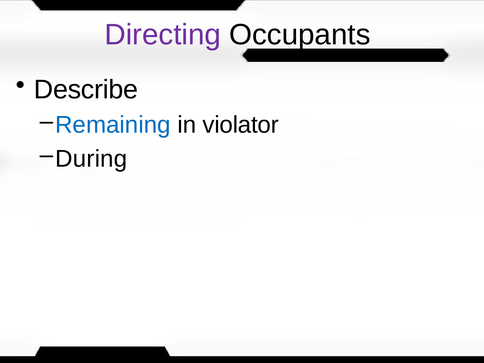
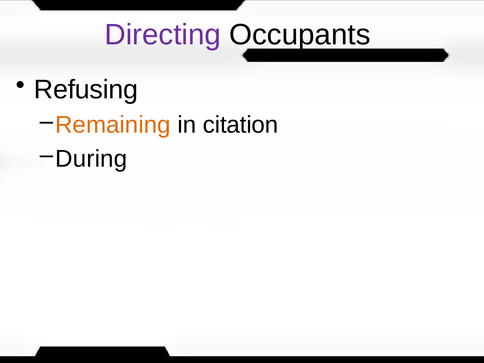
Describe: Describe -> Refusing (86, 90)
Remaining colour: blue -> orange (113, 125)
violator: violator -> citation (241, 125)
